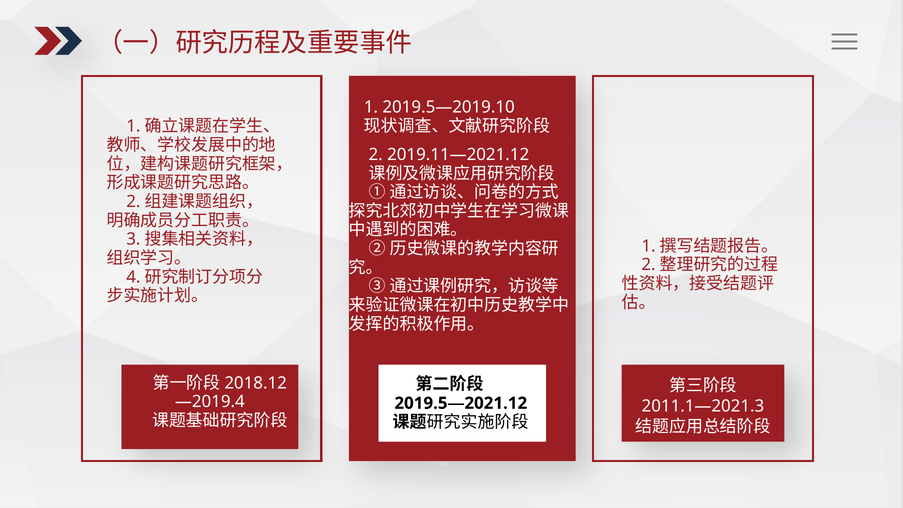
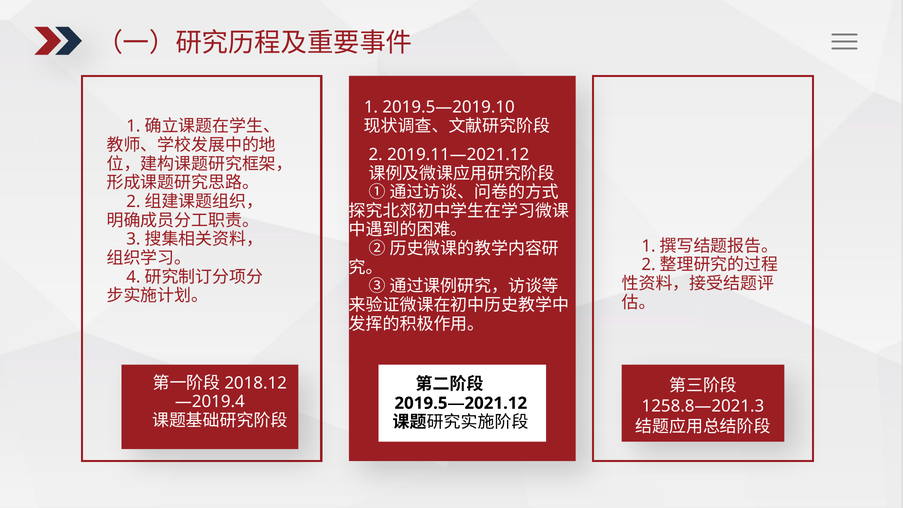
2011.1—2021.3: 2011.1—2021.3 -> 1258.8—2021.3 (703, 406)
